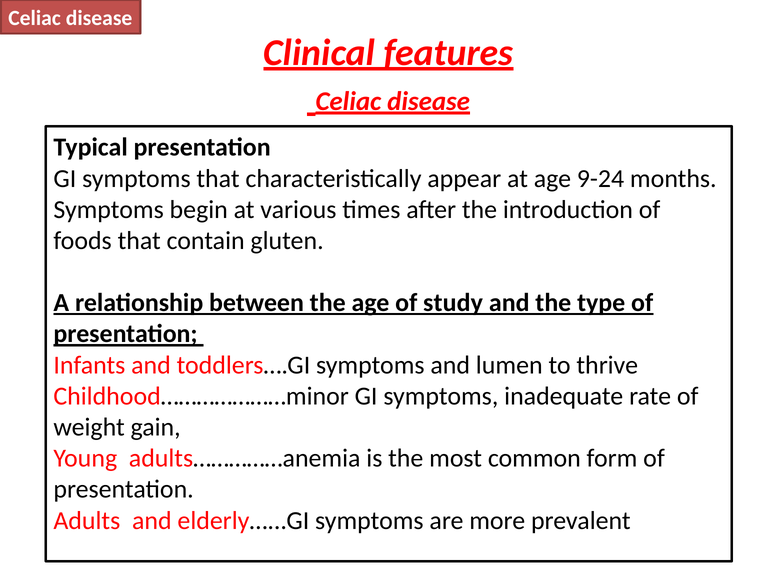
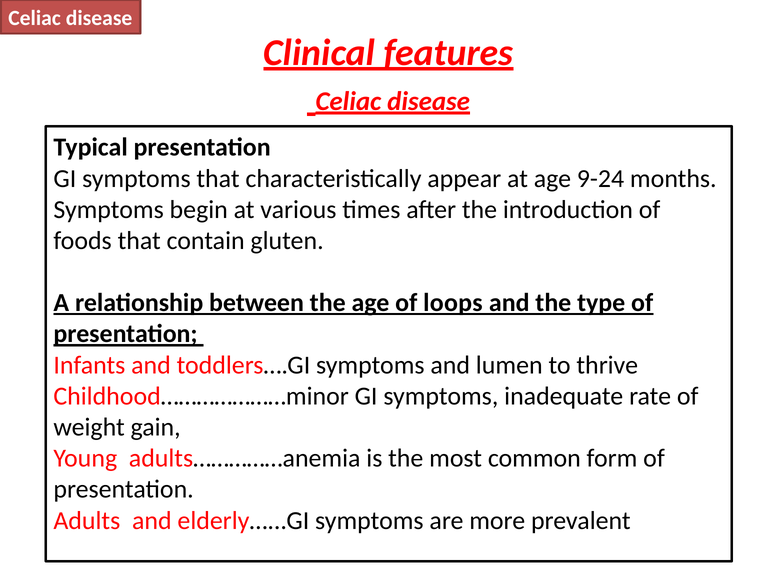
study: study -> loops (453, 303)
